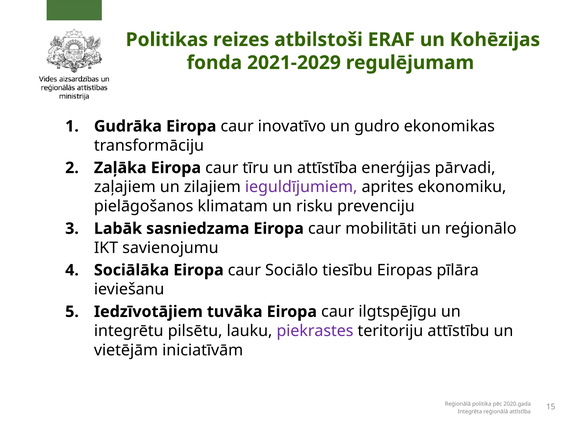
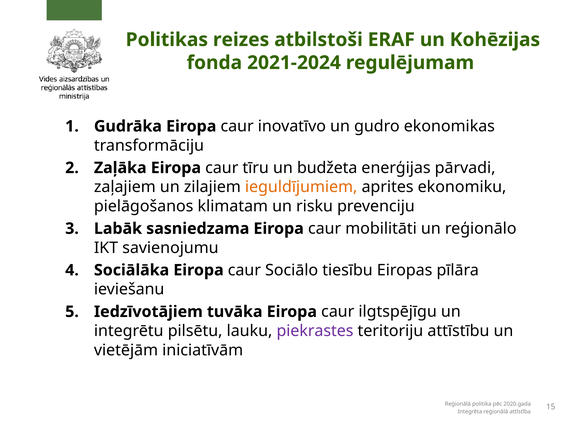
2021-2029: 2021-2029 -> 2021-2024 (294, 63)
un attīstība: attīstība -> budžeta (327, 168)
ieguldījumiem colour: purple -> orange (301, 187)
